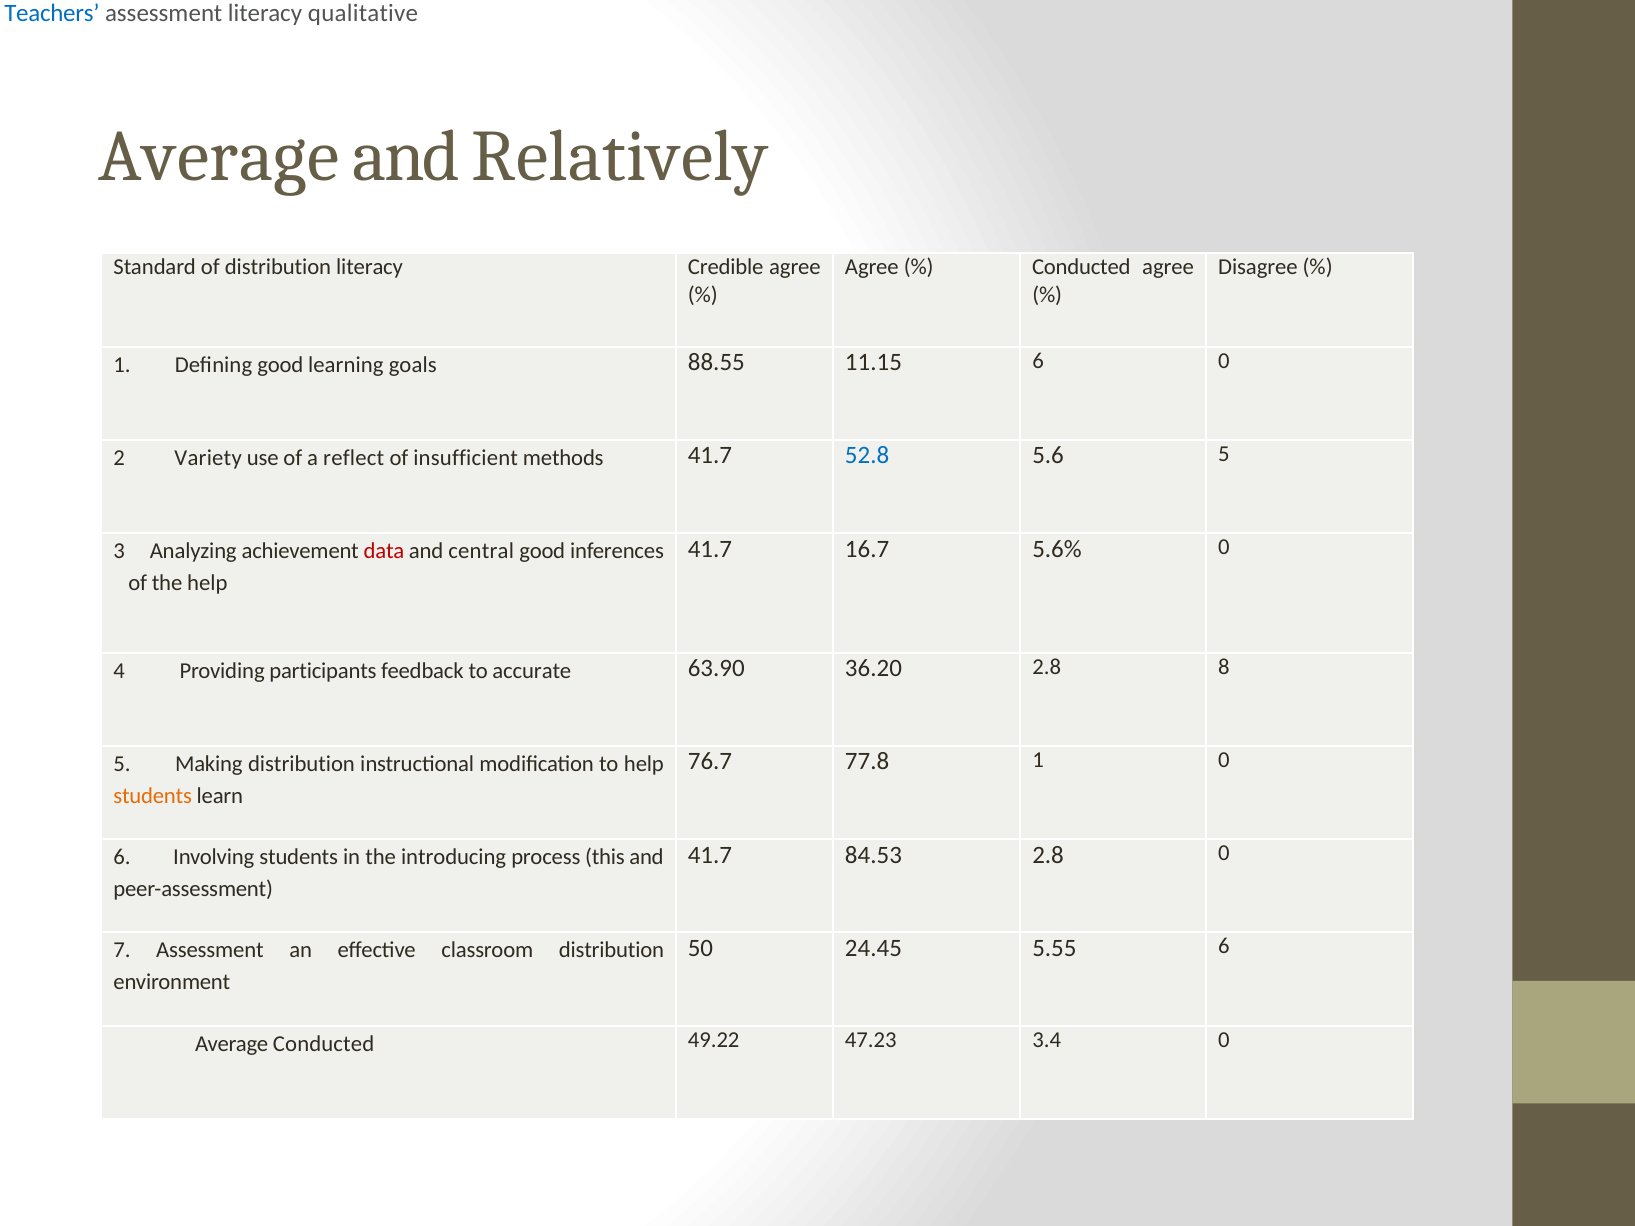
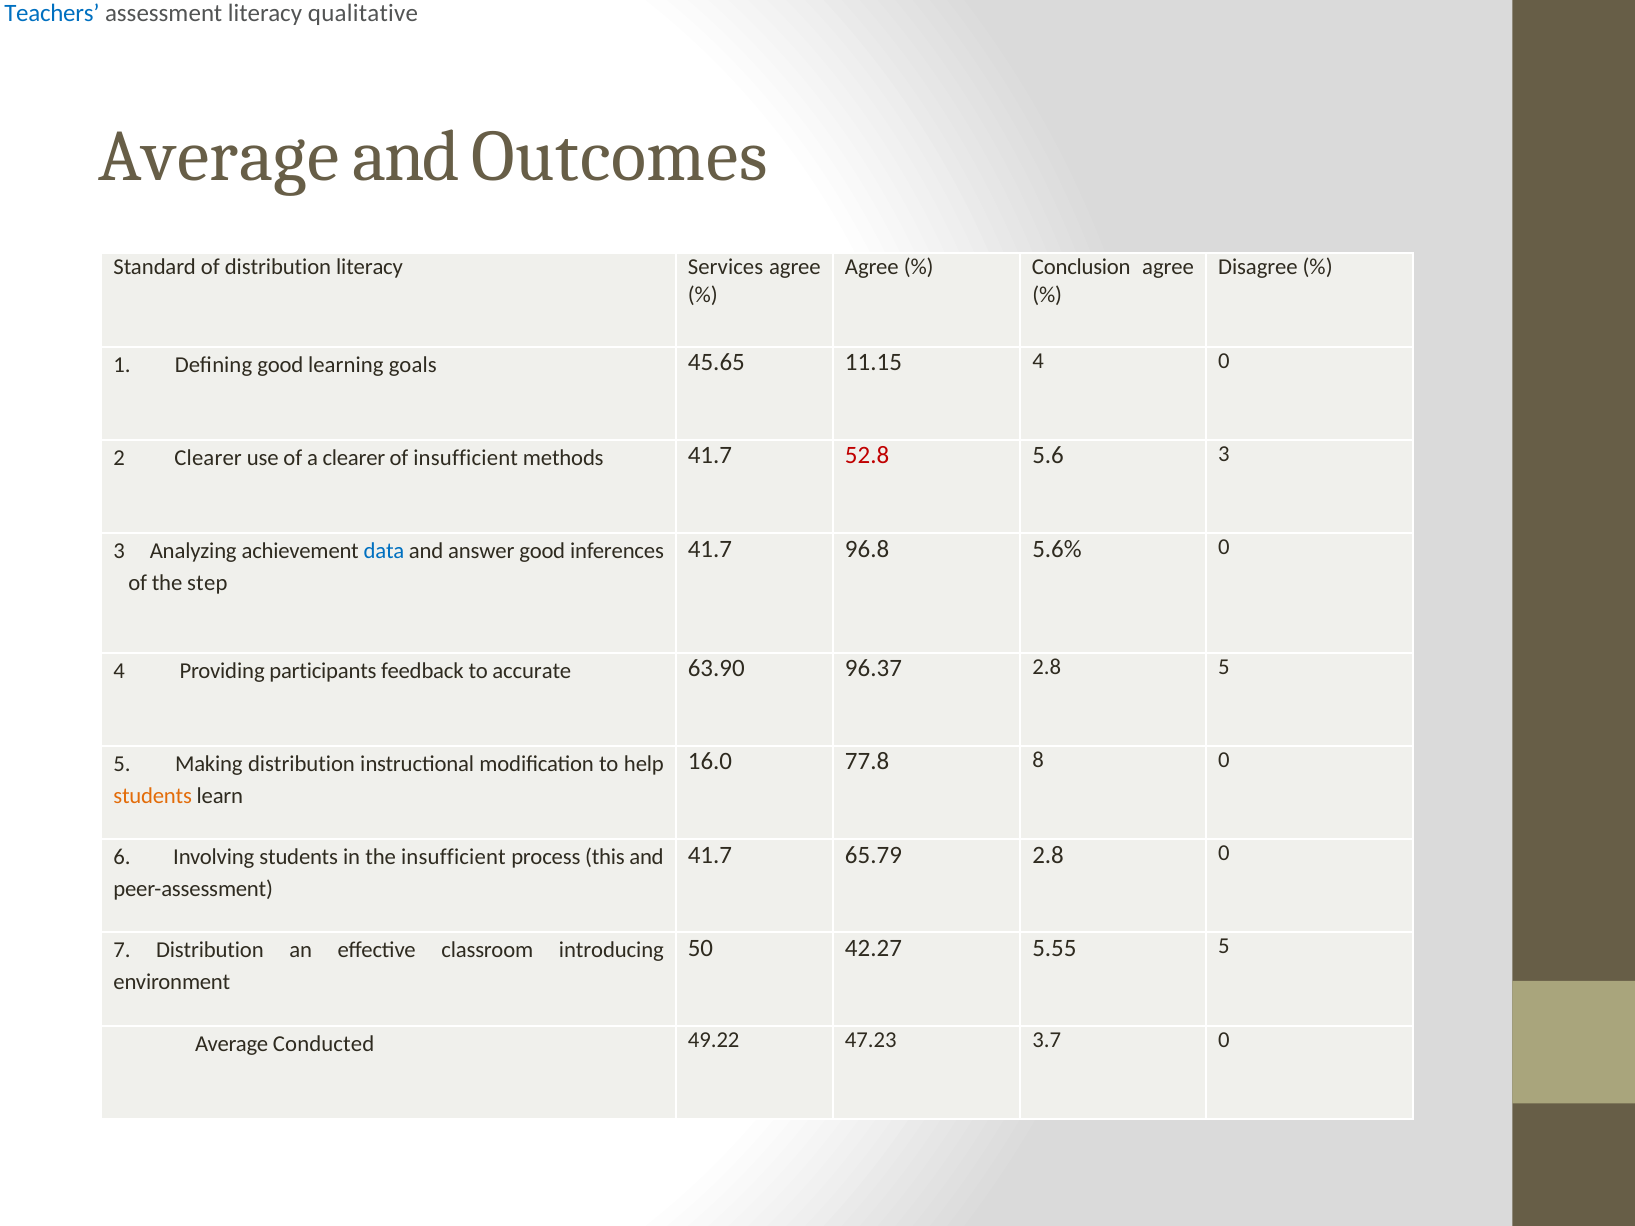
Relatively: Relatively -> Outcomes (620, 156)
Credible: Credible -> Services (726, 267)
Conducted: Conducted -> Conclusion (1081, 267)
88.55: 88.55 -> 45.65 (716, 363)
11.15 6: 6 -> 4 (1038, 361)
2 Variety: Variety -> Clearer (208, 458)
a reflect: reflect -> clearer (354, 458)
52.8 colour: blue -> red (867, 456)
5.6 5: 5 -> 3 (1224, 454)
16.7: 16.7 -> 96.8 (867, 549)
data colour: red -> blue (384, 551)
central: central -> answer (481, 551)
the help: help -> step (207, 583)
36.20: 36.20 -> 96.37 (873, 668)
2.8 8: 8 -> 5 (1224, 667)
76.7: 76.7 -> 16.0 (710, 762)
77.8 1: 1 -> 8 (1038, 760)
84.53: 84.53 -> 65.79 (873, 855)
the introducing: introducing -> insufficient (453, 857)
24.45: 24.45 -> 42.27 (873, 948)
5.55 6: 6 -> 5 (1224, 947)
7 Assessment: Assessment -> Distribution (210, 951)
classroom distribution: distribution -> introducing (611, 951)
3.4: 3.4 -> 3.7 (1047, 1040)
